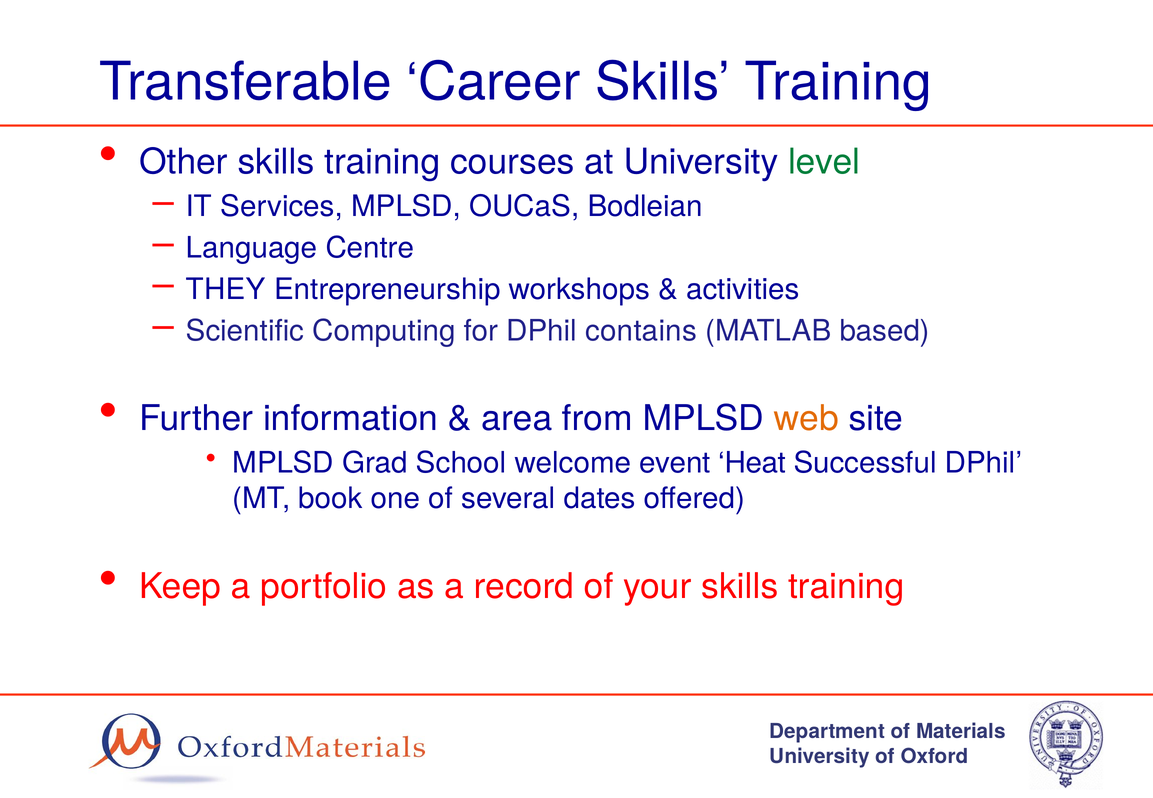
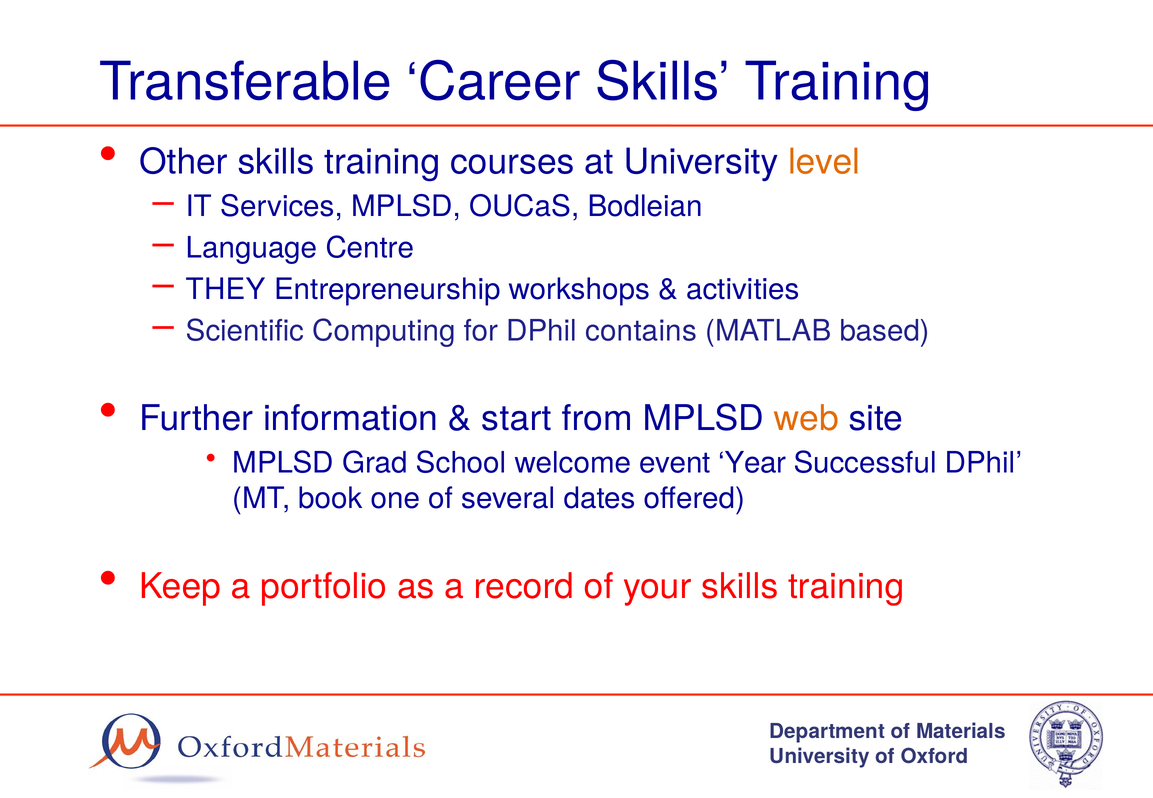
level colour: green -> orange (824, 162)
area: area -> start (517, 419)
Heat: Heat -> Year (752, 463)
